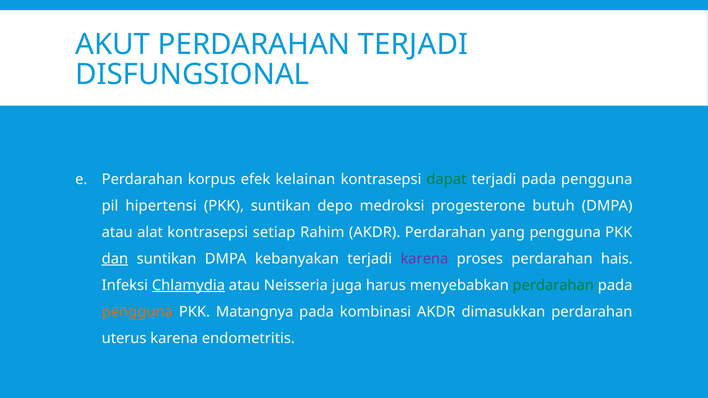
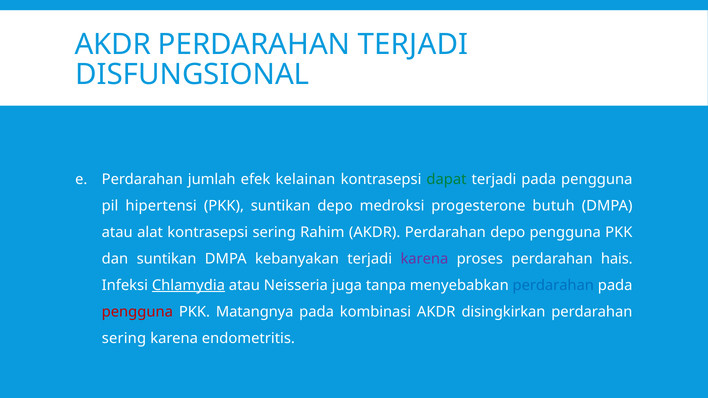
AKUT: AKUT -> AKDR (113, 45)
korpus: korpus -> jumlah (212, 179)
kontrasepsi setiap: setiap -> sering (274, 232)
Perdarahan yang: yang -> depo (508, 232)
dan underline: present -> none (115, 259)
harus: harus -> tanpa (386, 285)
perdarahan colour: green -> blue (553, 285)
pengguna colour: orange -> red (137, 312)
dimasukkan: dimasukkan -> disingkirkan (503, 312)
uterus: uterus -> sering (124, 339)
